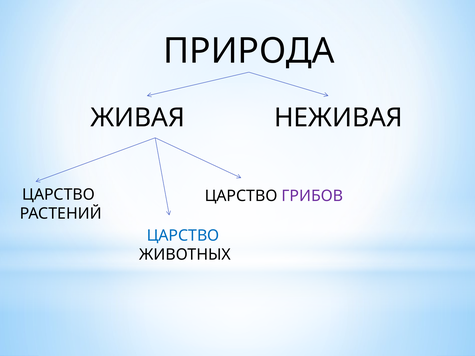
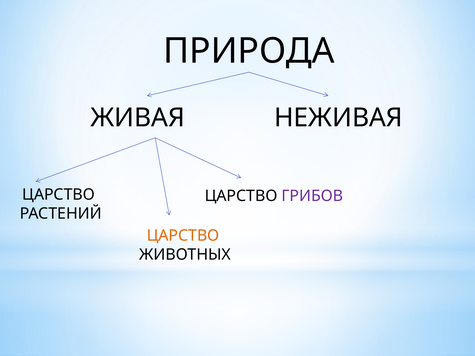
ЦАРСТВО colour: blue -> orange (183, 236)
